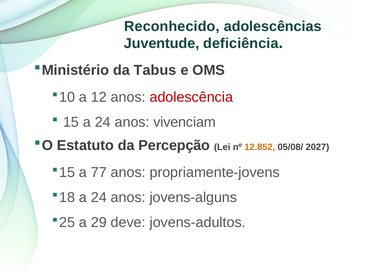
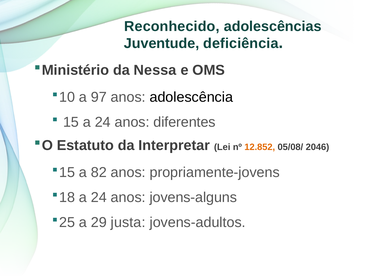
Tabus: Tabus -> Nessa (155, 70)
12: 12 -> 97 (99, 97)
adolescência colour: red -> black (191, 97)
vivenciam: vivenciam -> diferentes (185, 122)
Percepção: Percepção -> Interpretar (174, 145)
2027: 2027 -> 2046 (317, 147)
77: 77 -> 82 (99, 172)
deve: deve -> justa (128, 222)
